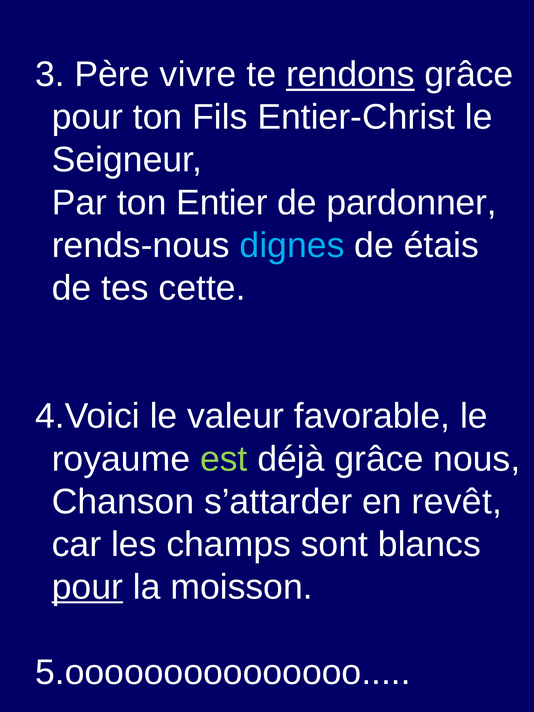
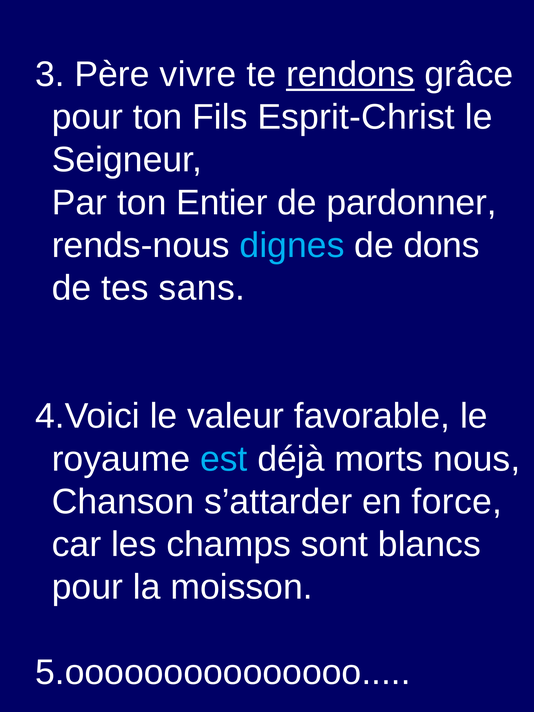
Entier-Christ: Entier-Christ -> Esprit-Christ (356, 117)
étais: étais -> dons (441, 245)
cette: cette -> sans (202, 288)
est colour: light green -> light blue (224, 459)
déjà grâce: grâce -> morts (379, 459)
revêt: revêt -> force (457, 502)
pour underline: present -> none (87, 587)
